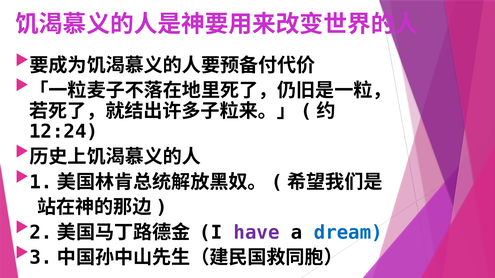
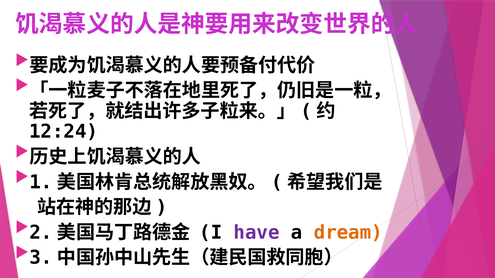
dream colour: blue -> orange (348, 233)
